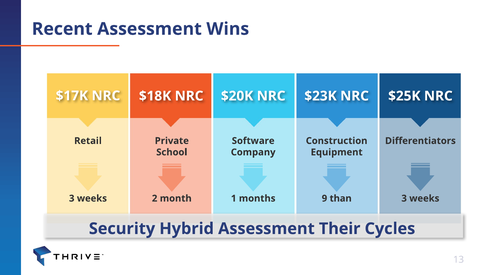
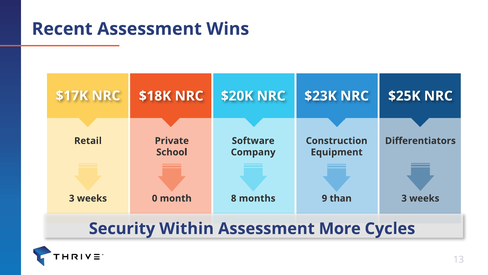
2: 2 -> 0 (155, 198)
1: 1 -> 8 (234, 198)
Hybrid: Hybrid -> Within (187, 228)
Their: Their -> More (340, 228)
